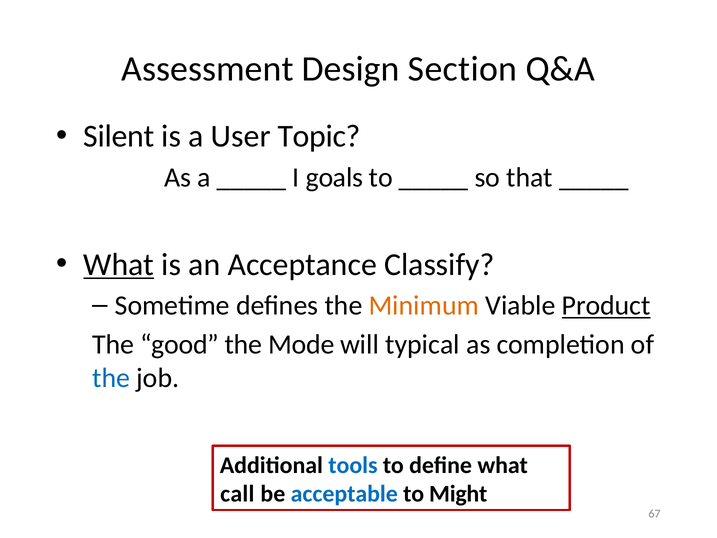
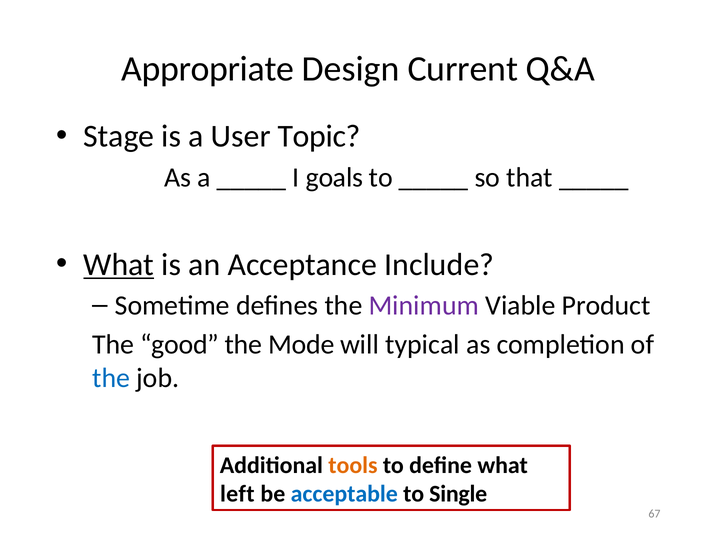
Assessment: Assessment -> Appropriate (208, 69)
Section: Section -> Current (463, 69)
Silent: Silent -> Stage (119, 136)
Classify: Classify -> Include (439, 264)
Minimum colour: orange -> purple (424, 306)
Product underline: present -> none (606, 306)
tools colour: blue -> orange (353, 465)
call: call -> left (237, 494)
Might: Might -> Single (458, 494)
